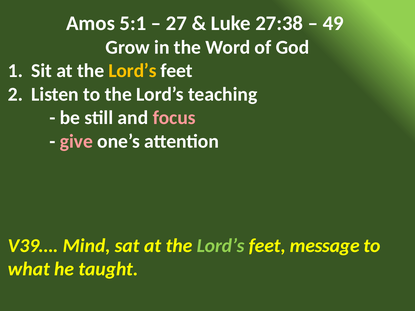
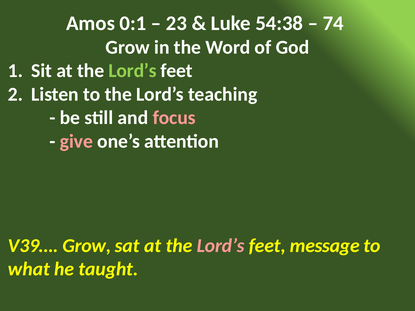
5:1: 5:1 -> 0:1 (133, 23)
27: 27 -> 23 (176, 23)
27:38: 27:38 -> 54:38 (279, 23)
49: 49 -> 74 (333, 23)
Lord’s colour: yellow -> light green (133, 71)
V39… Mind: Mind -> Grow (87, 246)
Lord’s colour: light green -> pink (221, 246)
